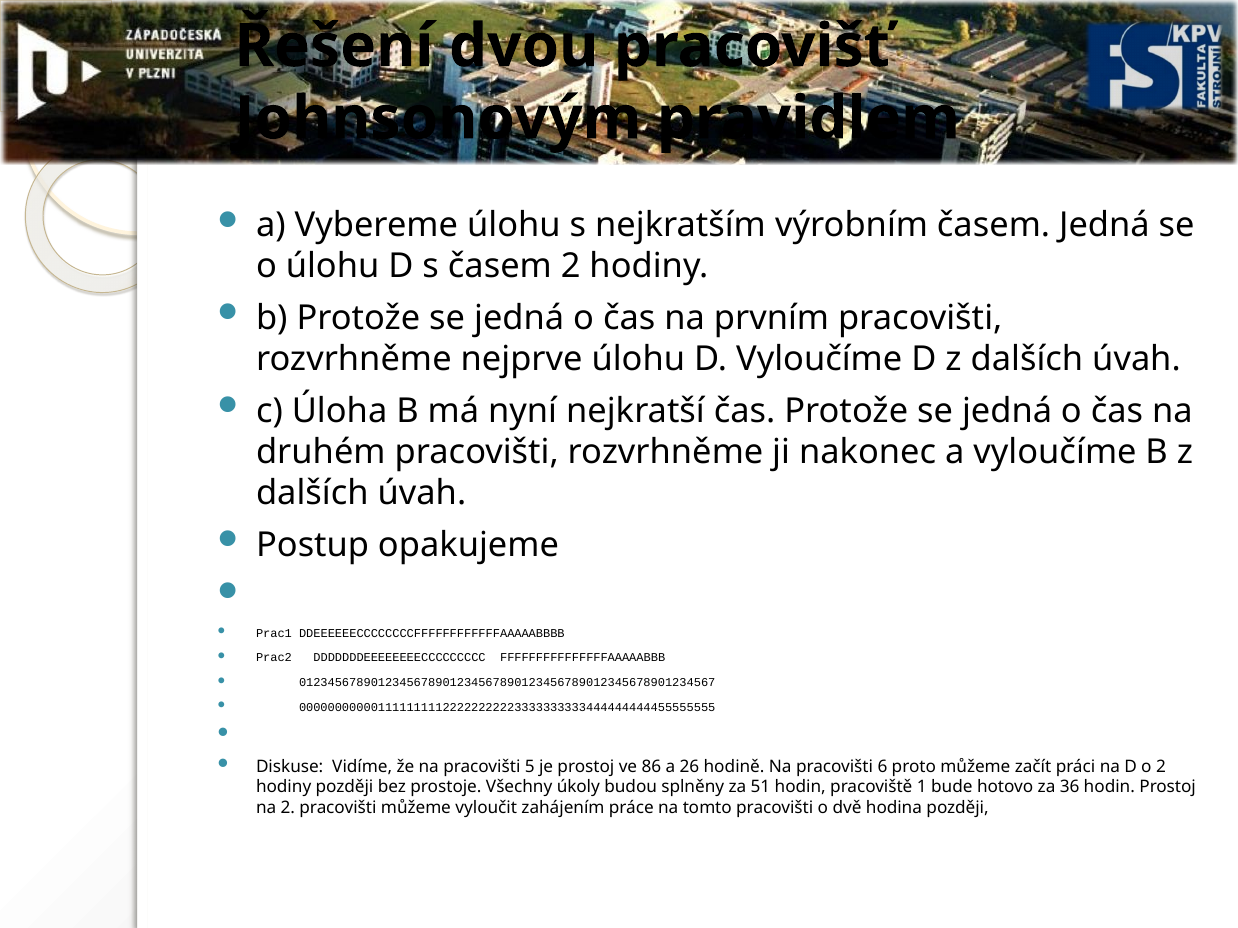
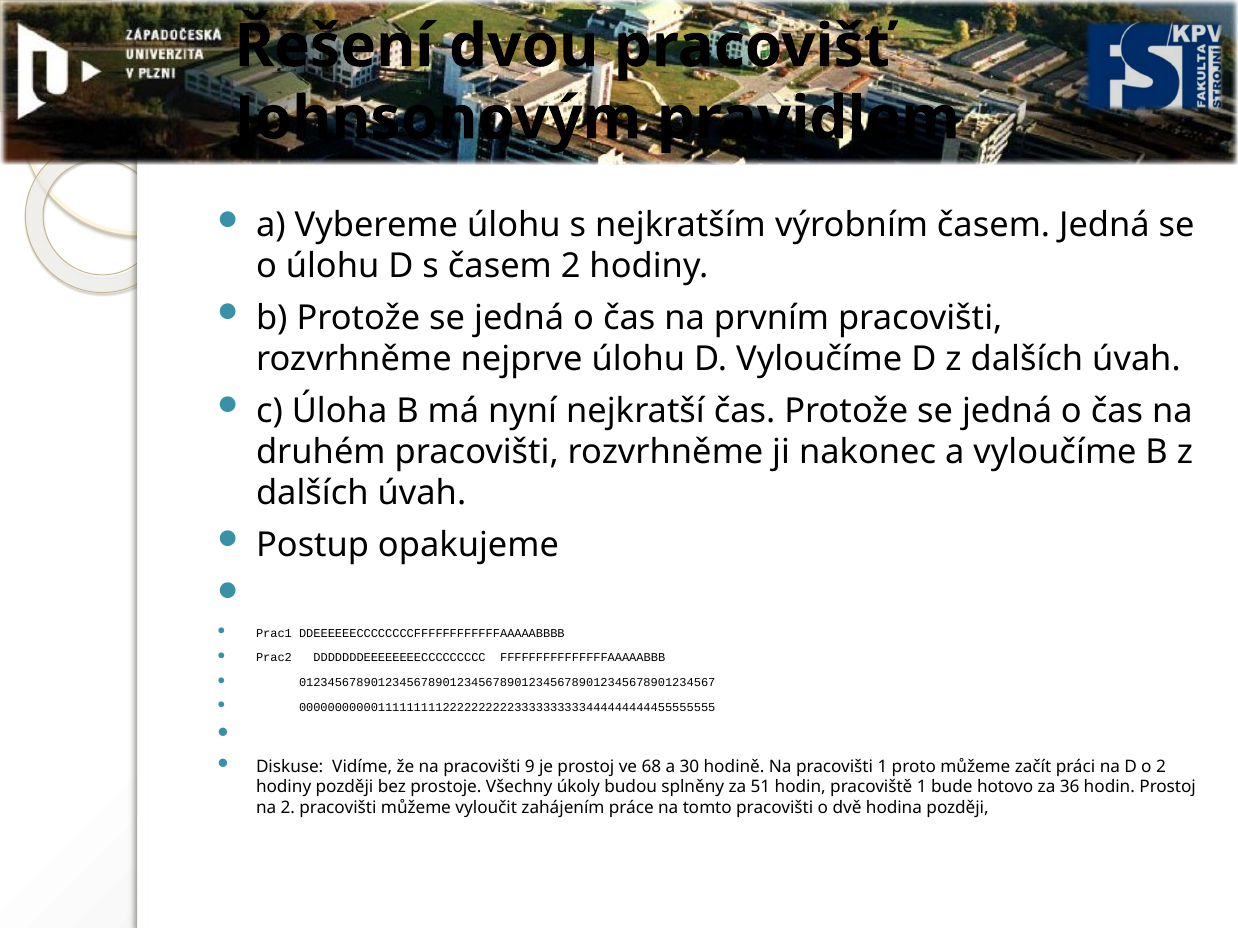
5: 5 -> 9 (530, 767)
86: 86 -> 68 (651, 767)
26: 26 -> 30 (689, 767)
pracovišti 6: 6 -> 1 (882, 767)
